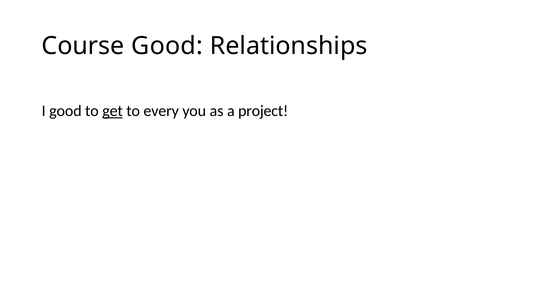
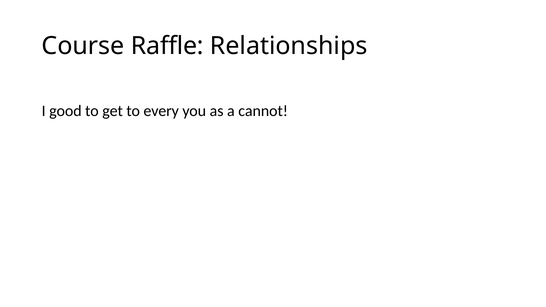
Course Good: Good -> Raffle (167, 46)
get underline: present -> none (113, 111)
project: project -> cannot (263, 111)
